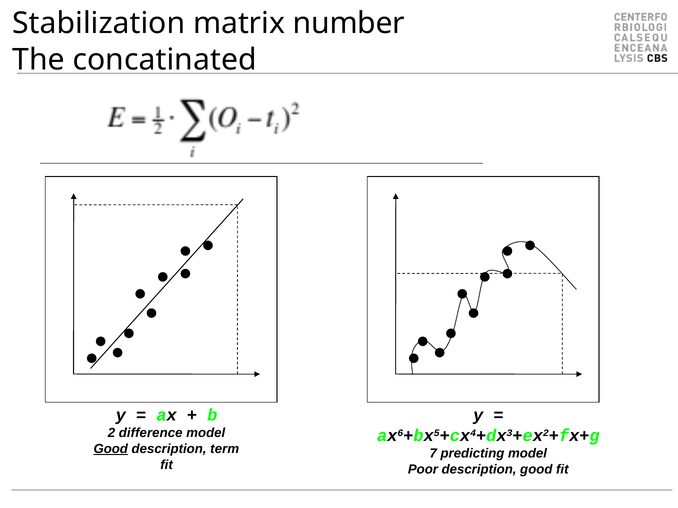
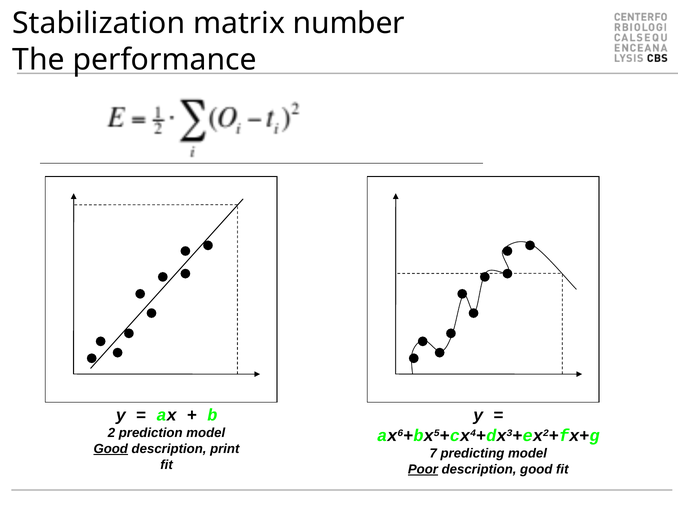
concatinated: concatinated -> performance (165, 60)
difference: difference -> prediction (151, 434)
term: term -> print (225, 449)
Poor underline: none -> present (423, 470)
